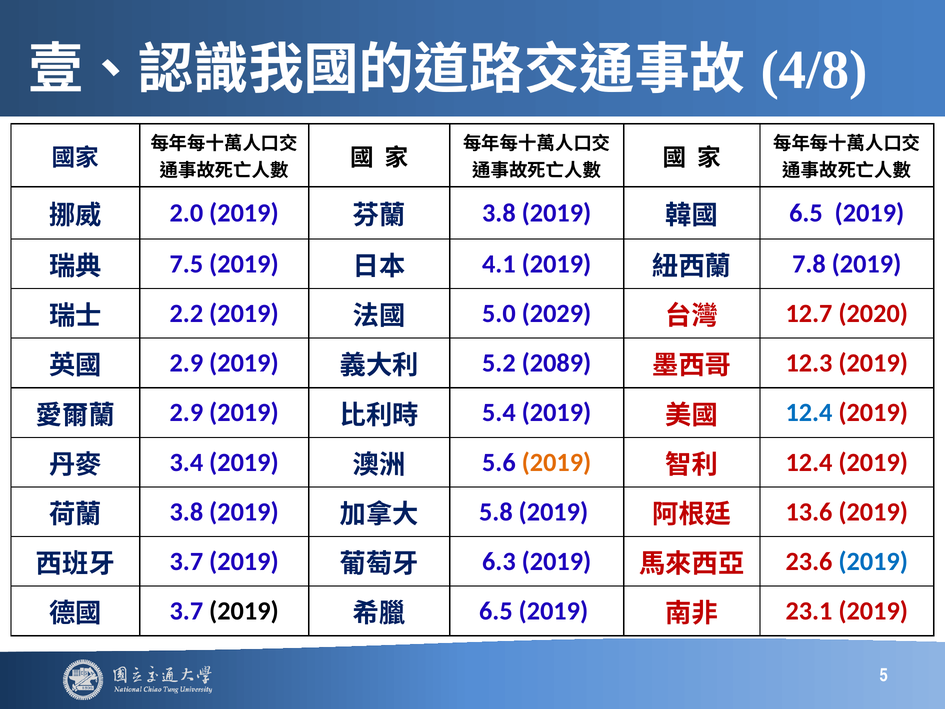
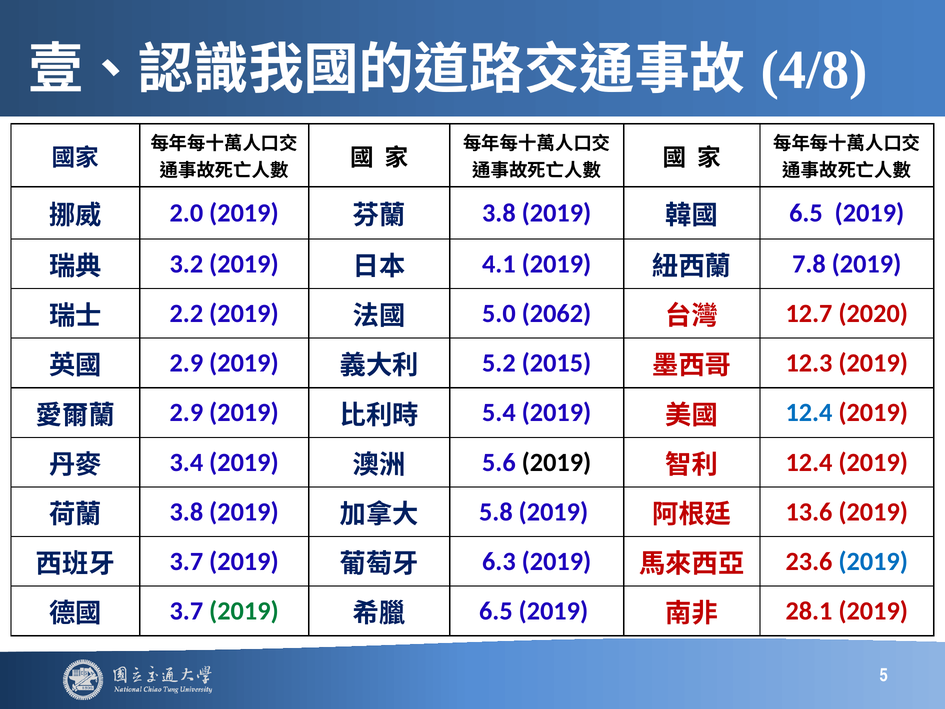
7.5: 7.5 -> 3.2 (186, 264)
2029: 2029 -> 2062 (556, 313)
2089: 2089 -> 2015 (556, 363)
2019 colour: orange -> black (556, 462)
2019 colour: black -> green (244, 611)
23.1: 23.1 -> 28.1 (809, 611)
